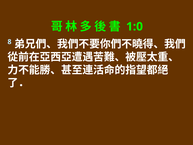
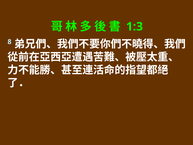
1:0: 1:0 -> 1:3 (135, 27)
